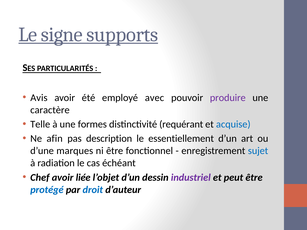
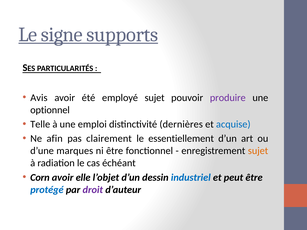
employé avec: avec -> sujet (155, 98)
caractère: caractère -> optionnel (50, 110)
formes: formes -> emploi (92, 124)
requérant: requérant -> dernières (181, 124)
description: description -> clairement (109, 139)
sujet colour: blue -> orange (258, 151)
Chef: Chef -> Corn (40, 178)
liée: liée -> elle (83, 178)
industriel colour: purple -> blue (191, 178)
droit colour: blue -> purple (93, 190)
